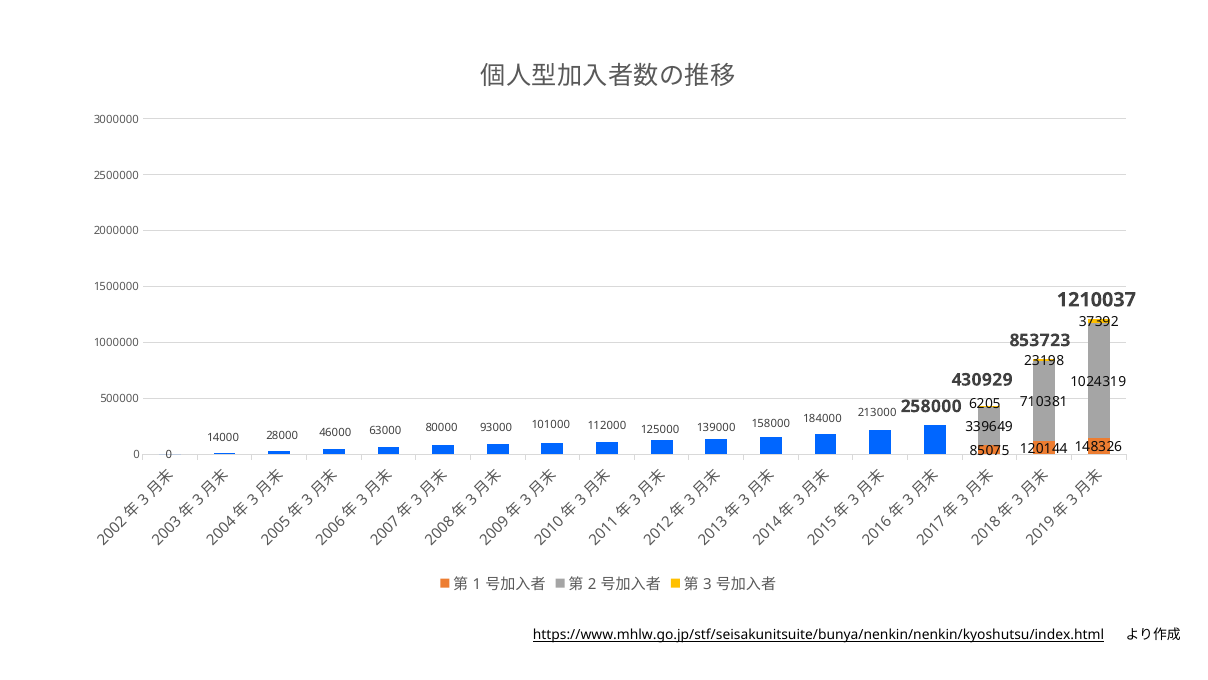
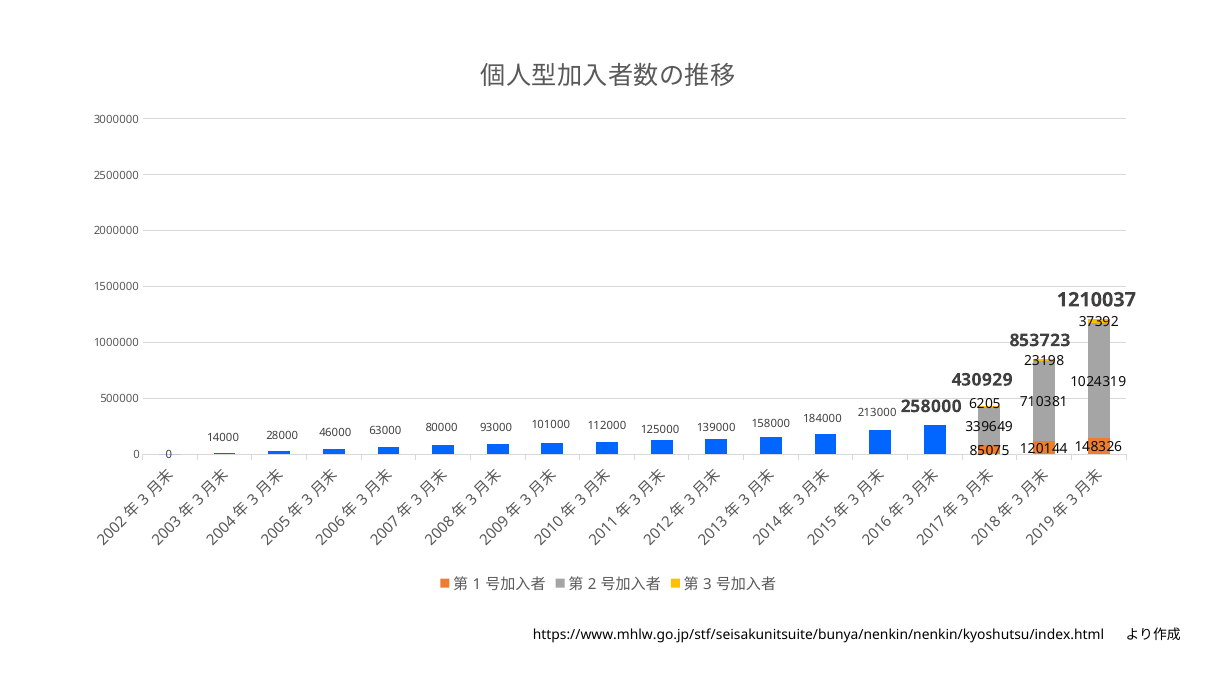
https://www.mhlw.go.jp/stf/seisakunitsuite/bunya/nenkin/nenkin/kyoshutsu/index.html underline: present -> none (819, 635)
